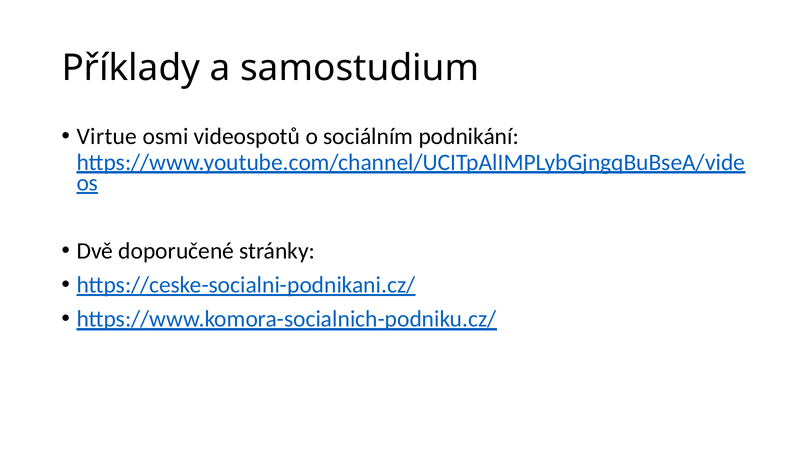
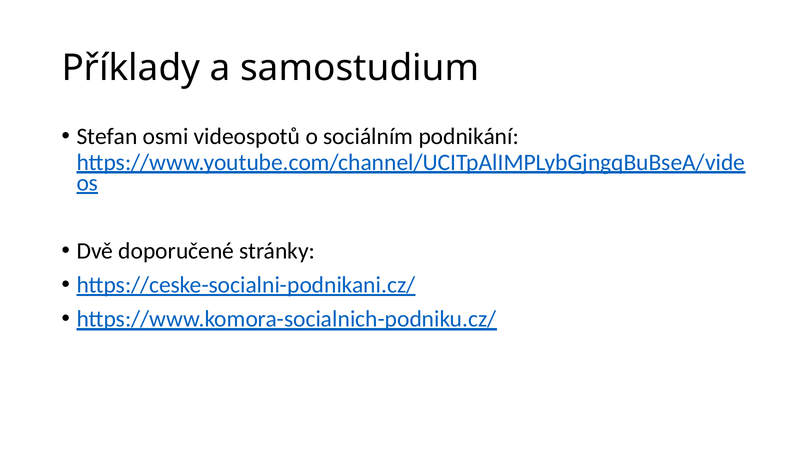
Virtue: Virtue -> Stefan (107, 136)
